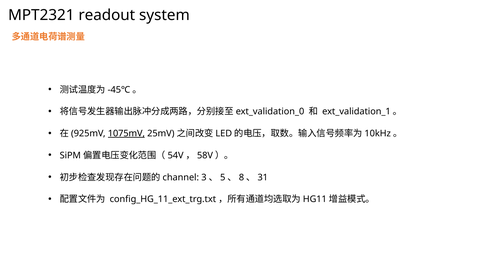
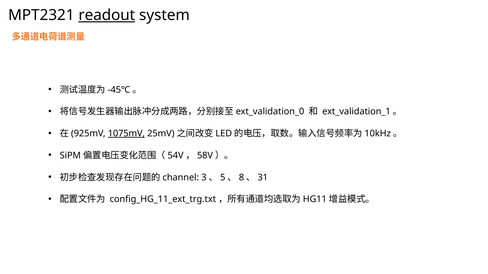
readout underline: none -> present (107, 15)
